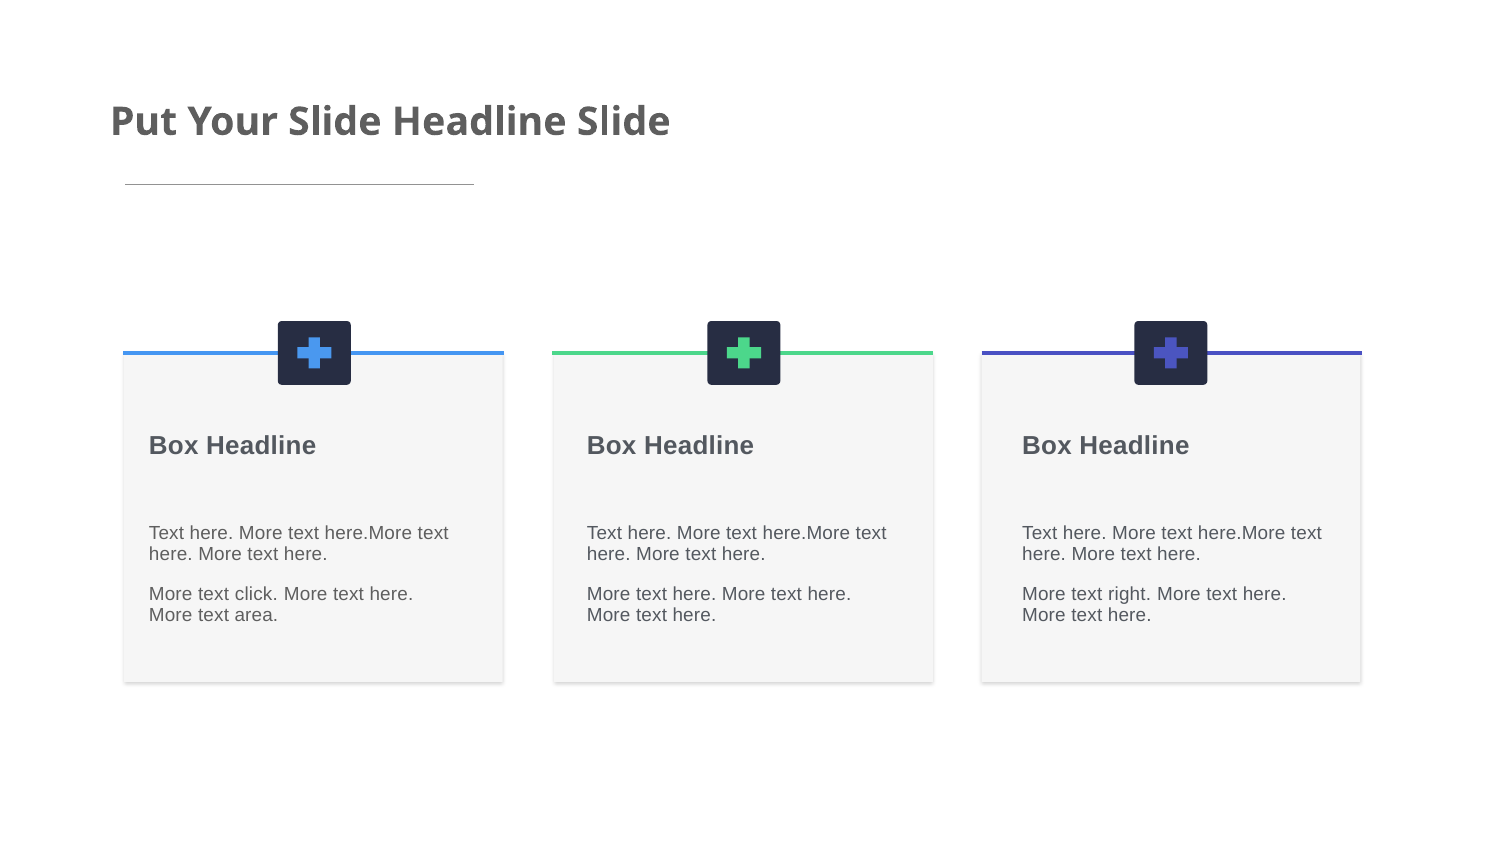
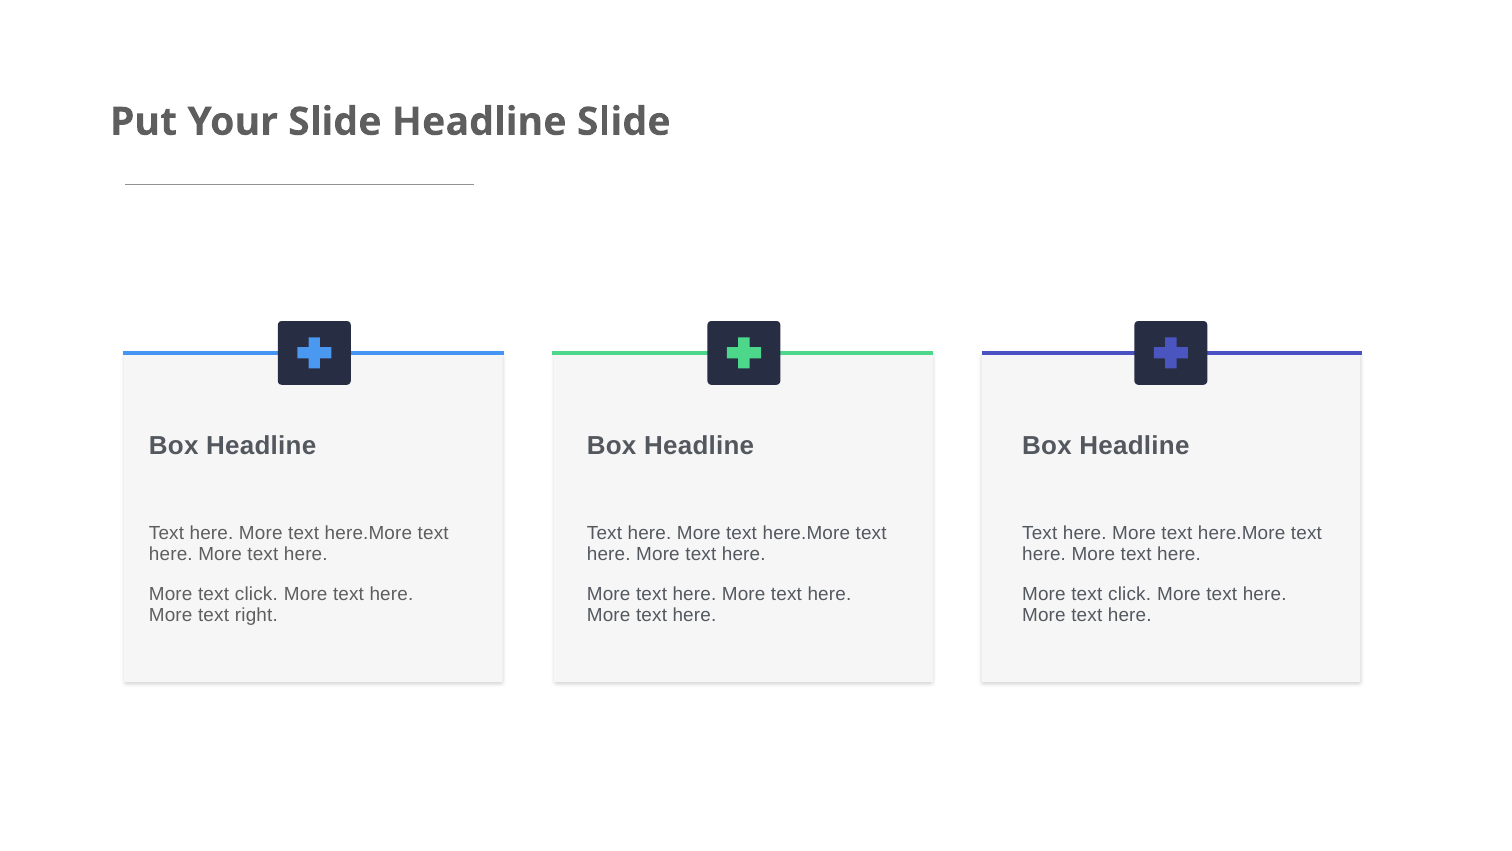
right: right -> click (1130, 594)
area: area -> right (256, 615)
